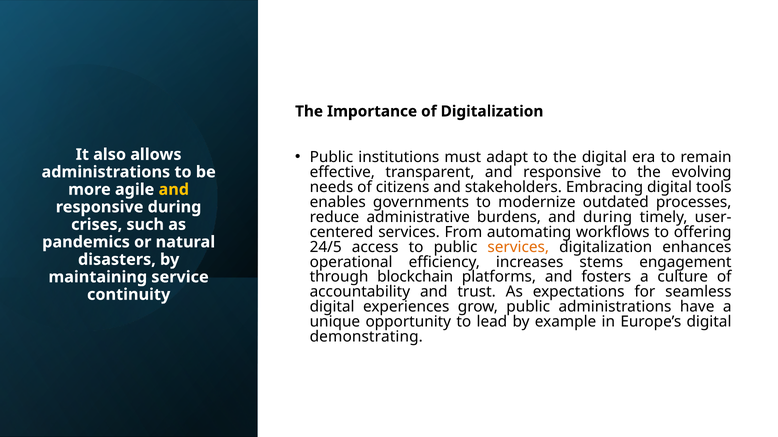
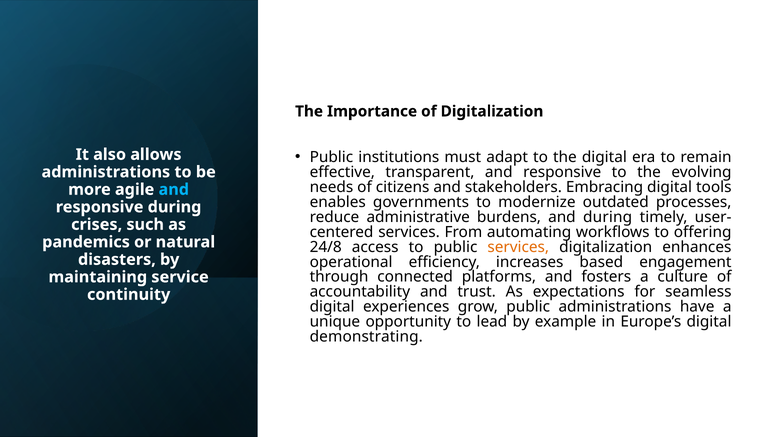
and colour: yellow -> light blue (174, 190)
24/5: 24/5 -> 24/8 (326, 247)
stems: stems -> based (601, 262)
blockchain: blockchain -> connected (415, 277)
